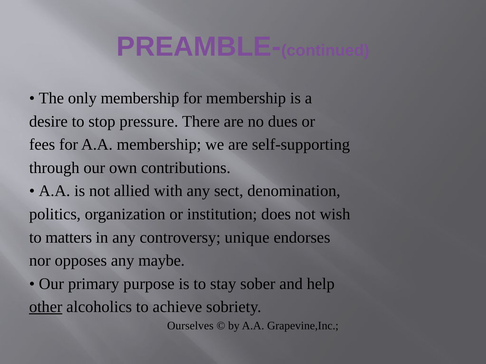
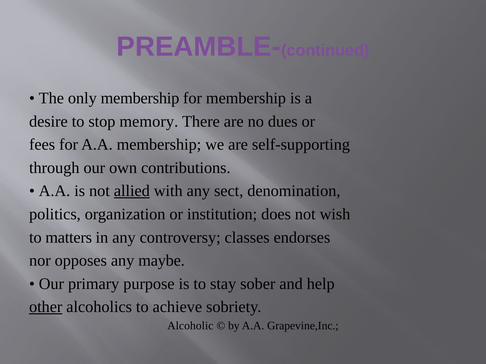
pressure: pressure -> memory (149, 122)
allied underline: none -> present (132, 191)
unique: unique -> classes (247, 238)
Ourselves: Ourselves -> Alcoholic (190, 326)
